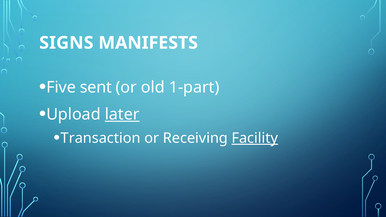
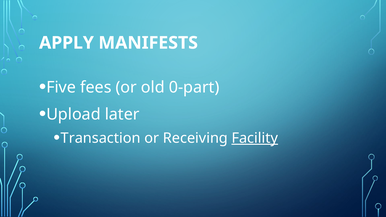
SIGNS: SIGNS -> APPLY (66, 43)
sent: sent -> fees (96, 87)
1-part: 1-part -> 0-part (194, 87)
later underline: present -> none (122, 114)
